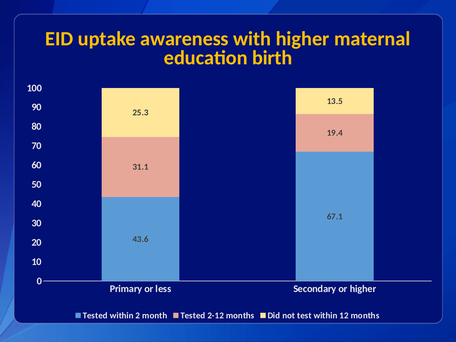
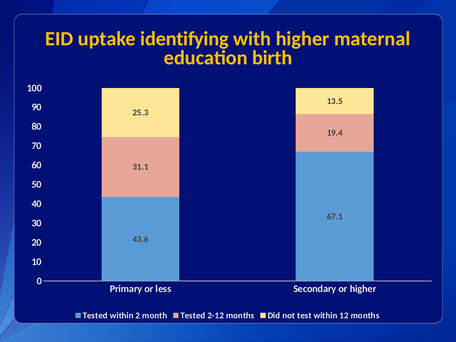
awareness: awareness -> identifying (185, 39)
